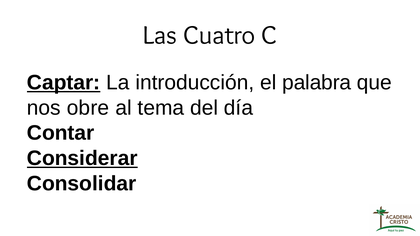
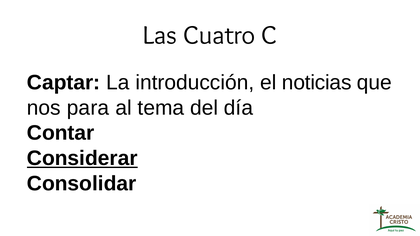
Captar underline: present -> none (64, 83)
palabra: palabra -> noticias (317, 83)
obre: obre -> para (88, 108)
